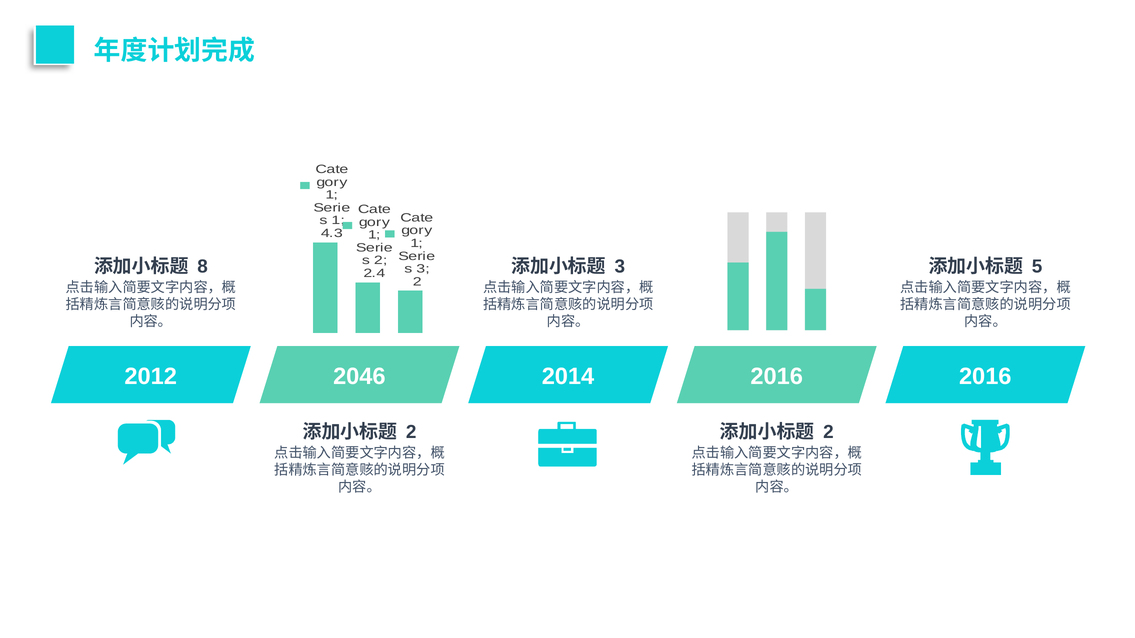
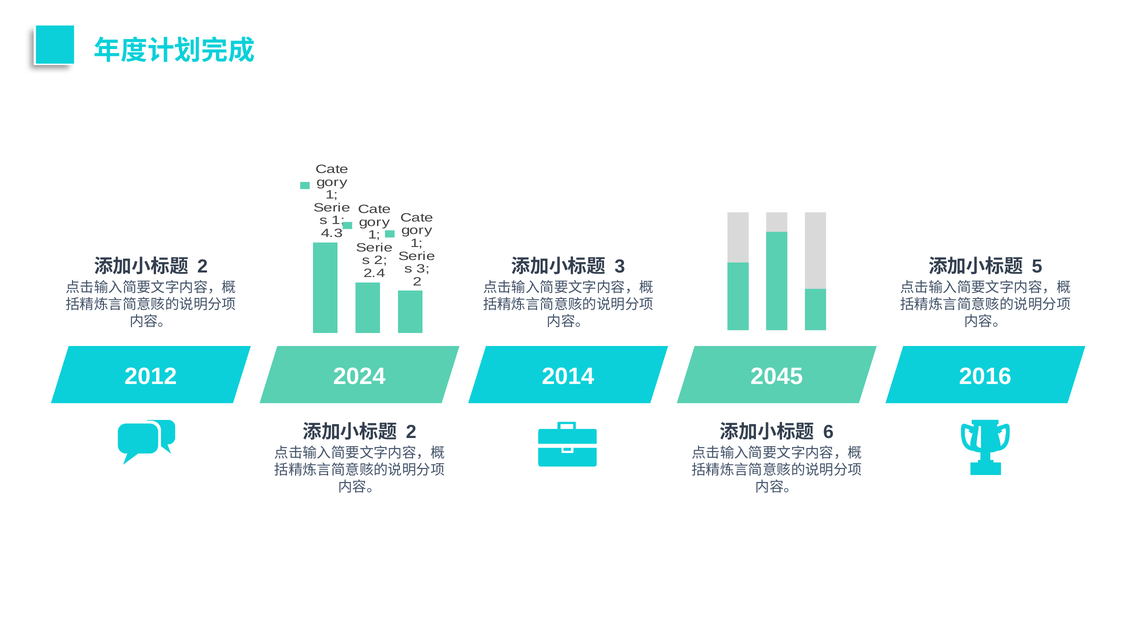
8: 8 -> 2 (203, 267)
2046: 2046 -> 2024 (359, 376)
2014 2016: 2016 -> 2045 (777, 376)
2: 2 -> 6 (828, 432)
